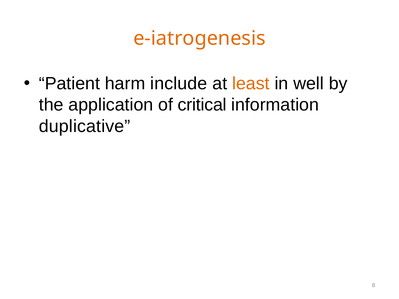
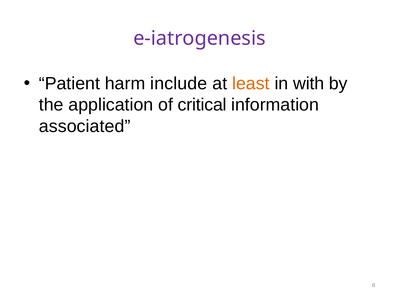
e-iatrogenesis colour: orange -> purple (199, 38)
well: well -> with (309, 84)
duplicative: duplicative -> associated (85, 126)
